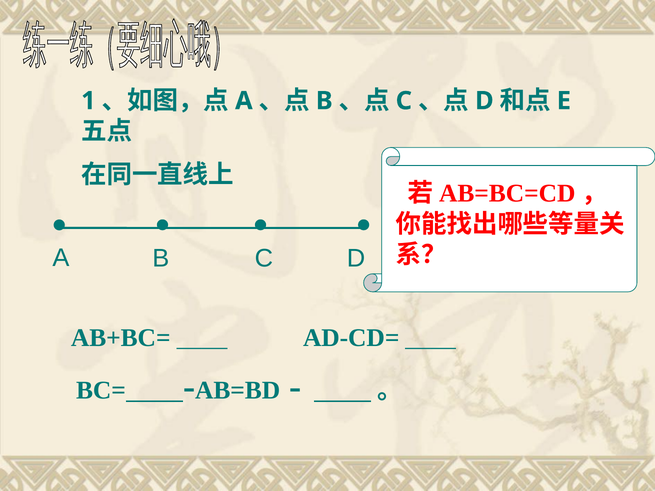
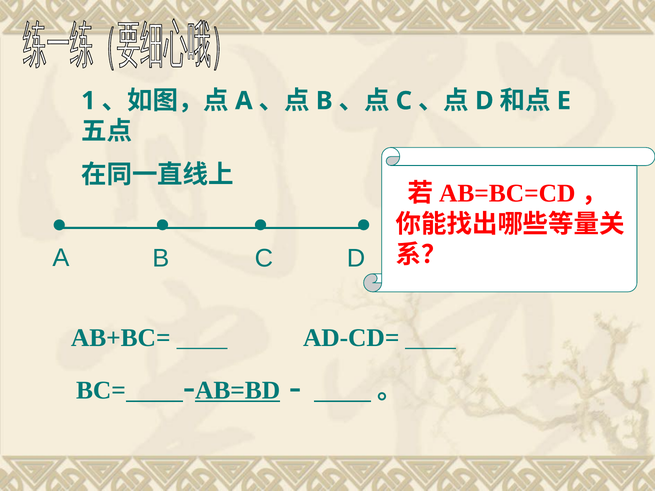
AB=BD underline: none -> present (238, 390)
